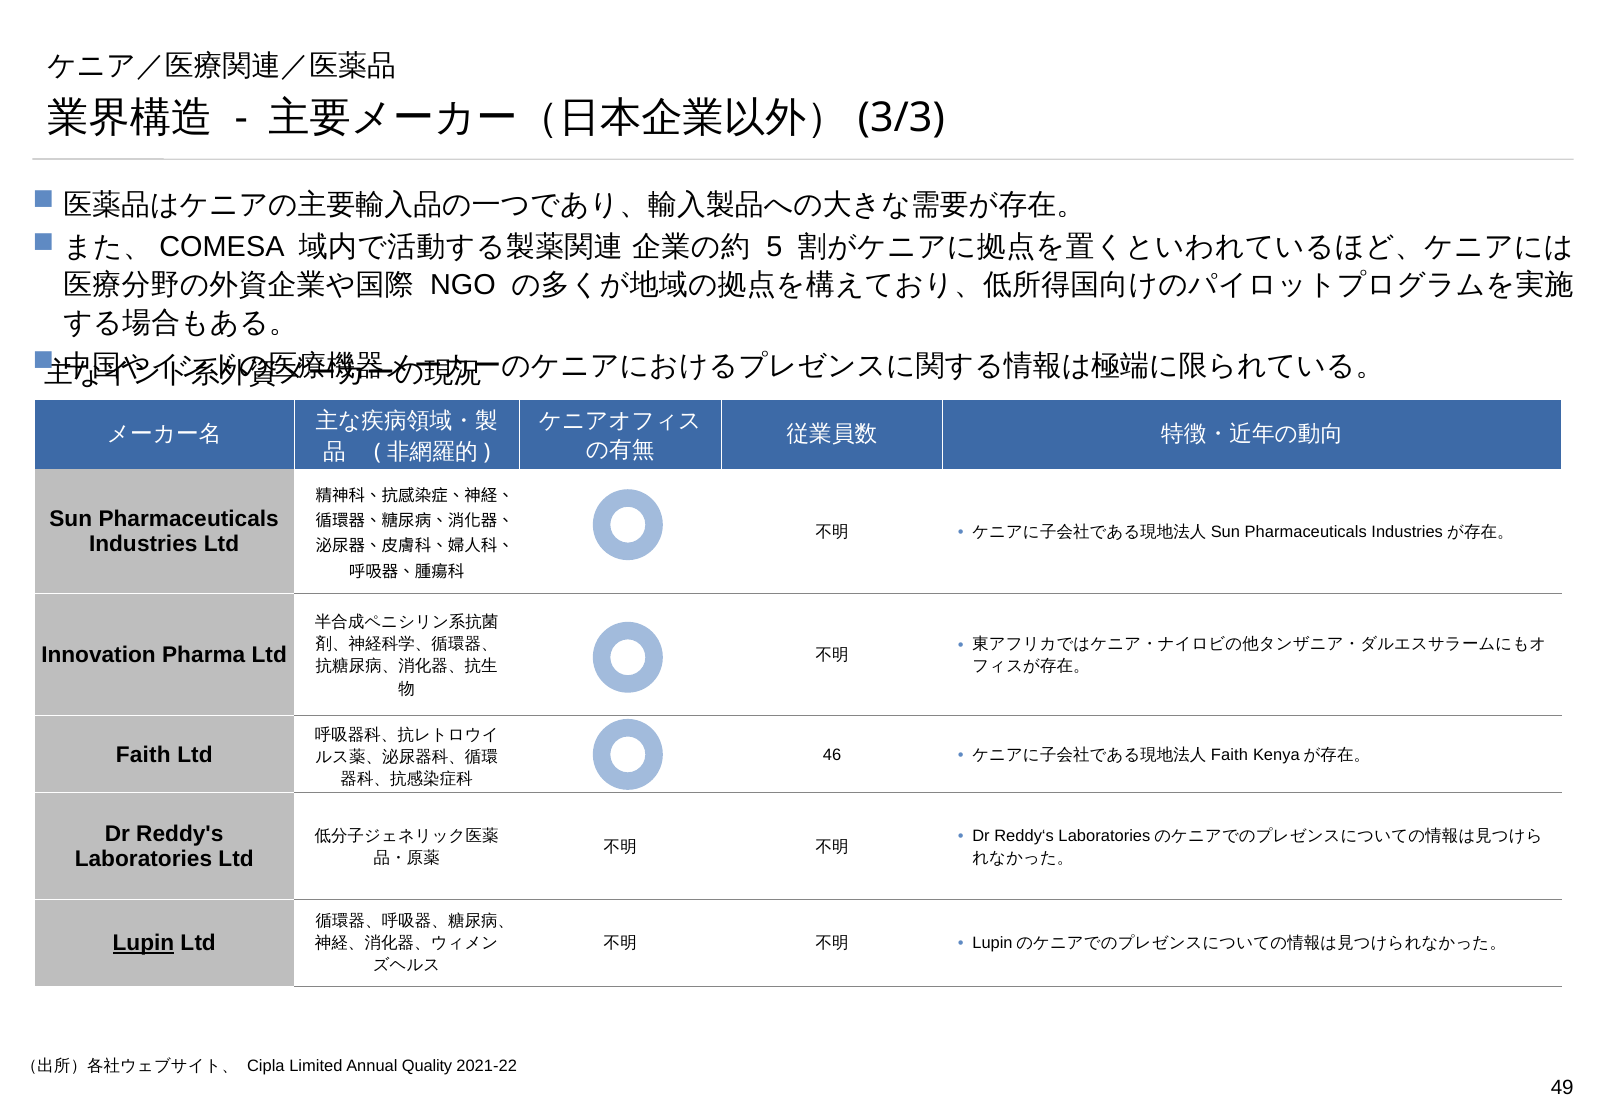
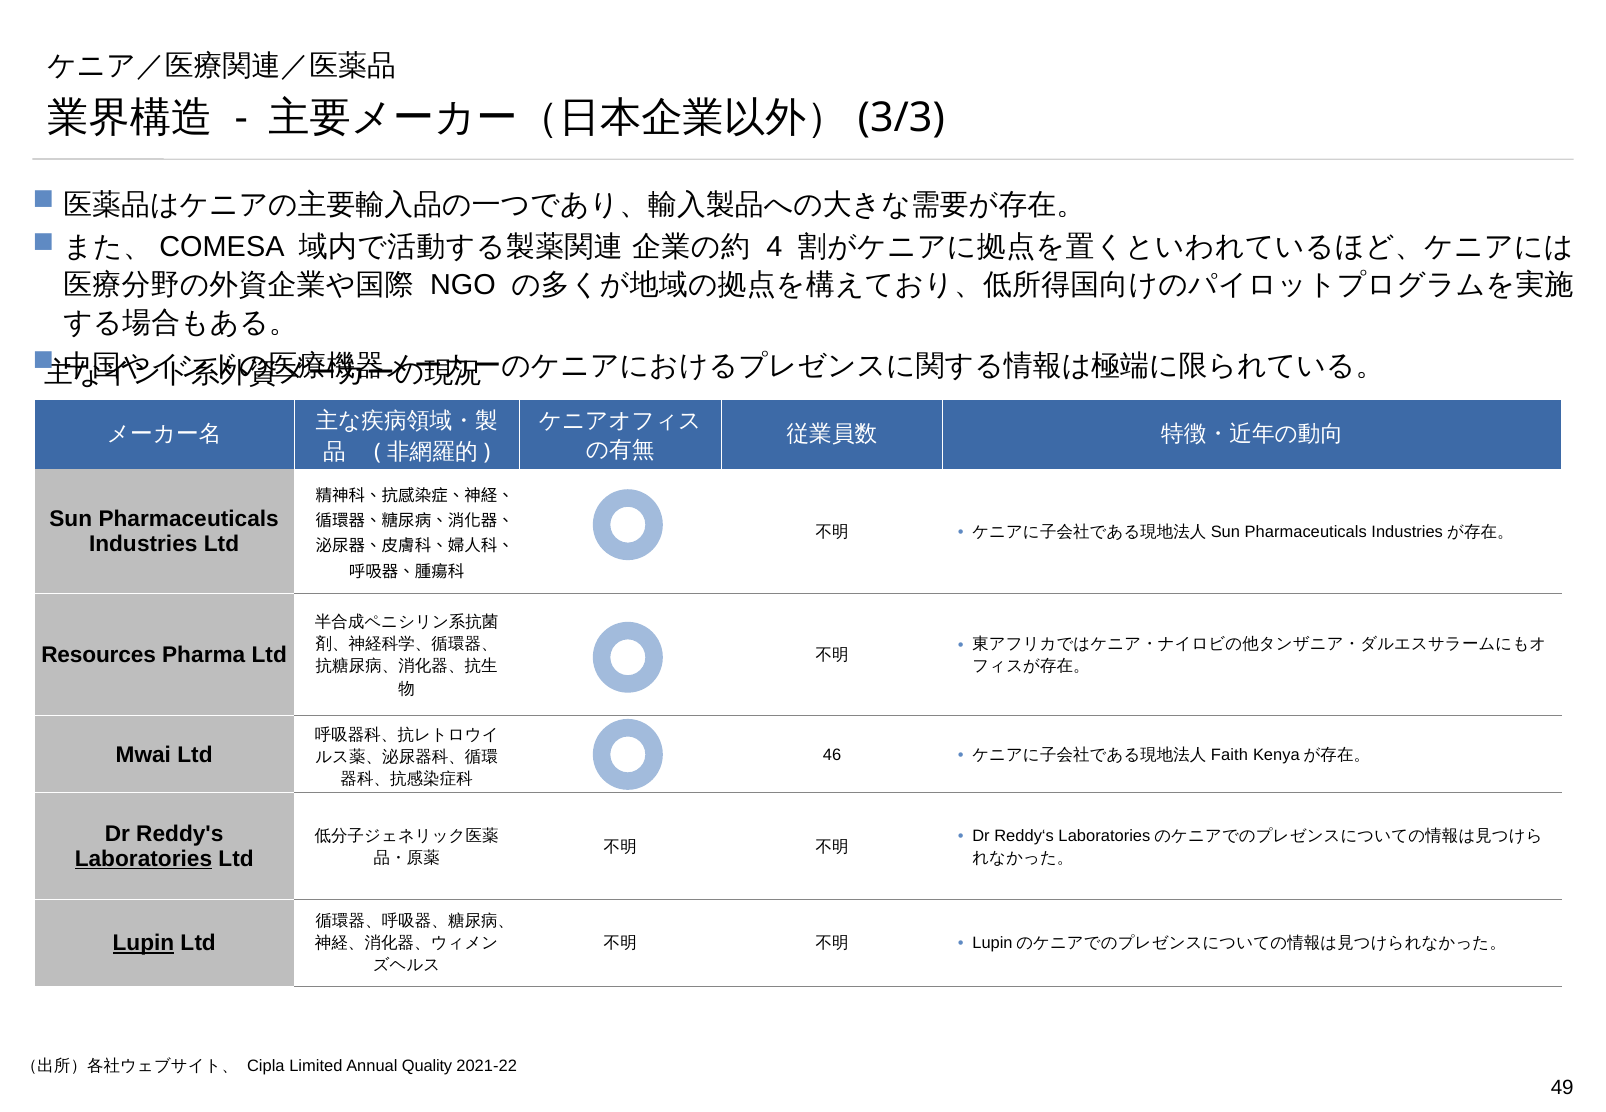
5: 5 -> 4 (774, 247)
Innovation: Innovation -> Resources (99, 655)
Faith: Faith -> Mwai (143, 755)
Laboratories underline: none -> present (143, 859)
